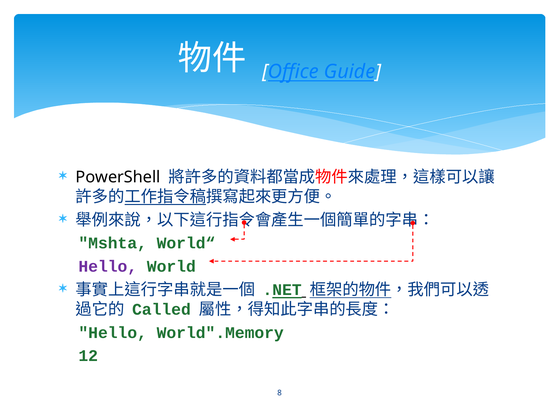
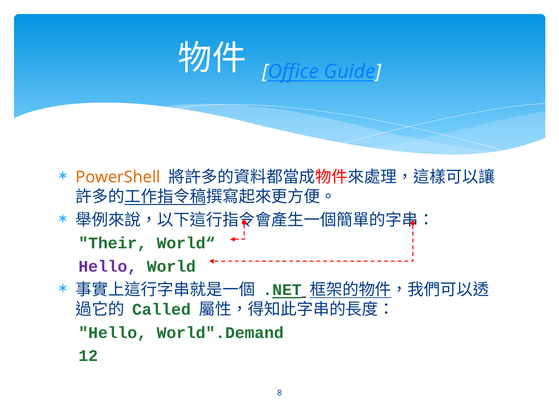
PowerShell colour: black -> orange (118, 177)
Mshta: Mshta -> Their (113, 243)
World".Memory: World".Memory -> World".Demand (220, 333)
